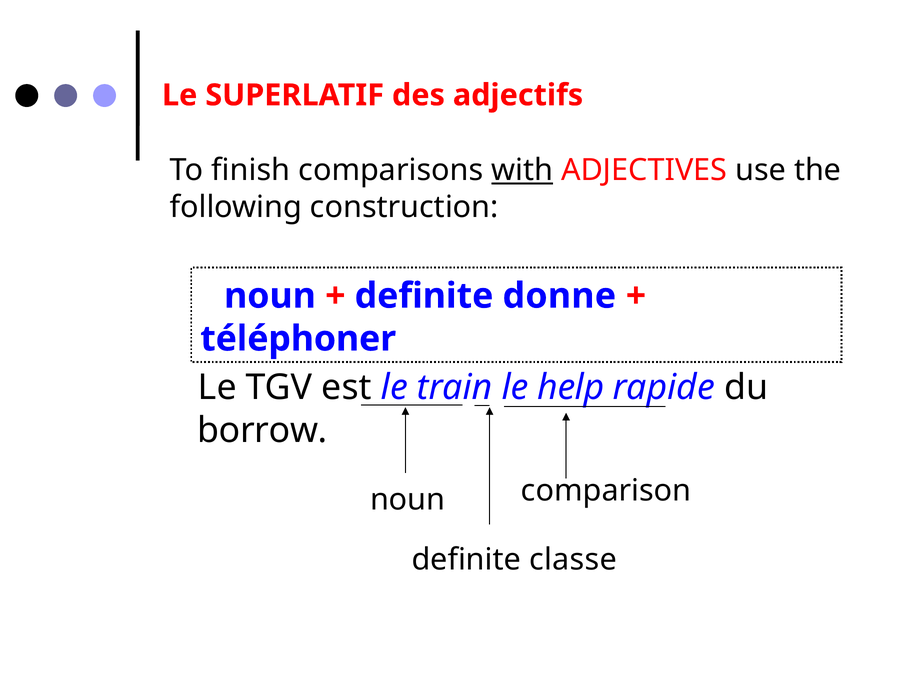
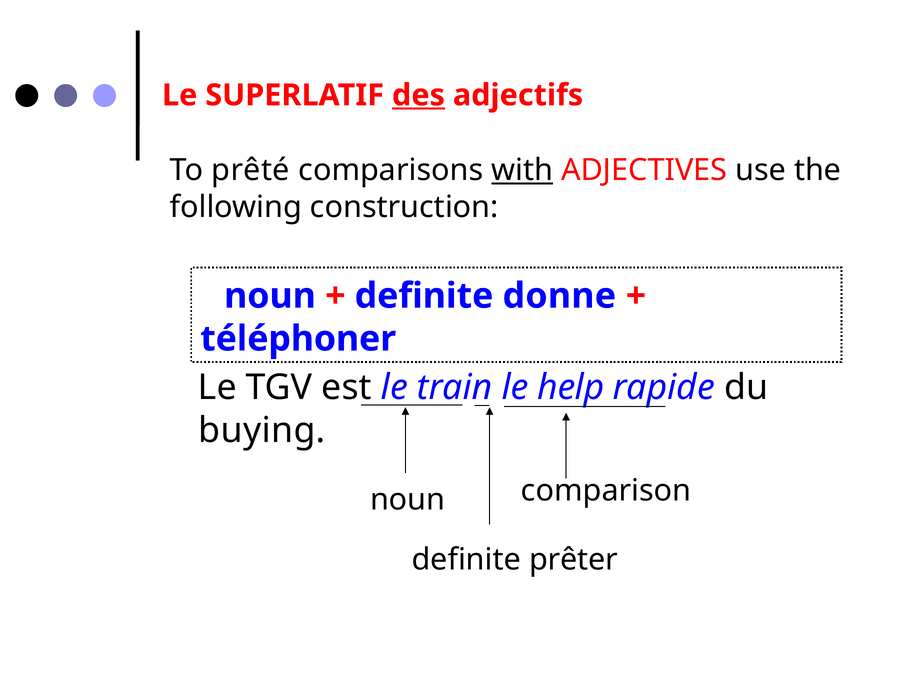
des underline: none -> present (418, 95)
finish: finish -> prêté (251, 170)
borrow: borrow -> buying (262, 431)
classe: classe -> prêter (573, 560)
